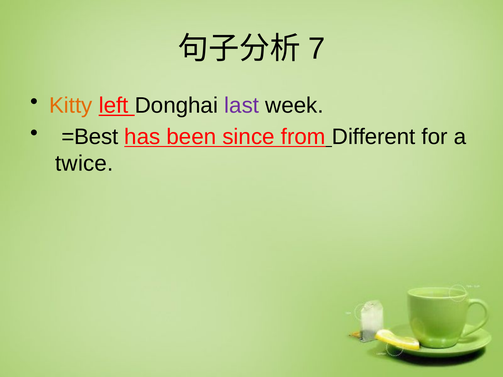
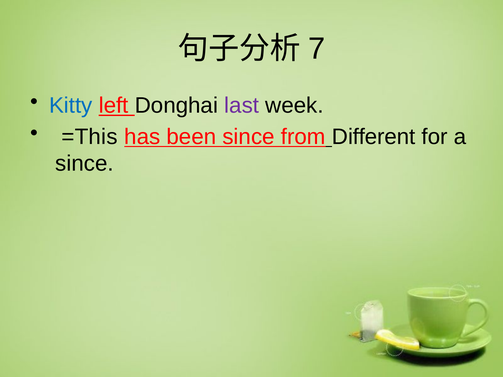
Kitty colour: orange -> blue (71, 106)
=Best: =Best -> =This (90, 137)
twice: twice -> since (84, 164)
